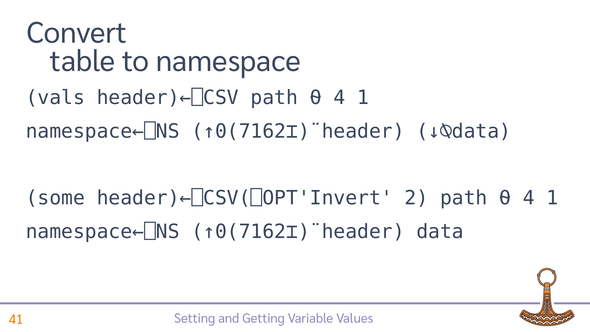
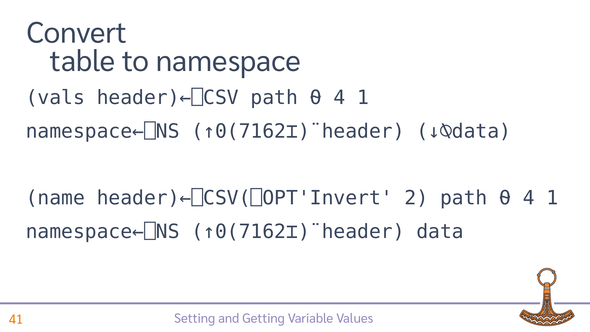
some: some -> name (55, 198)
